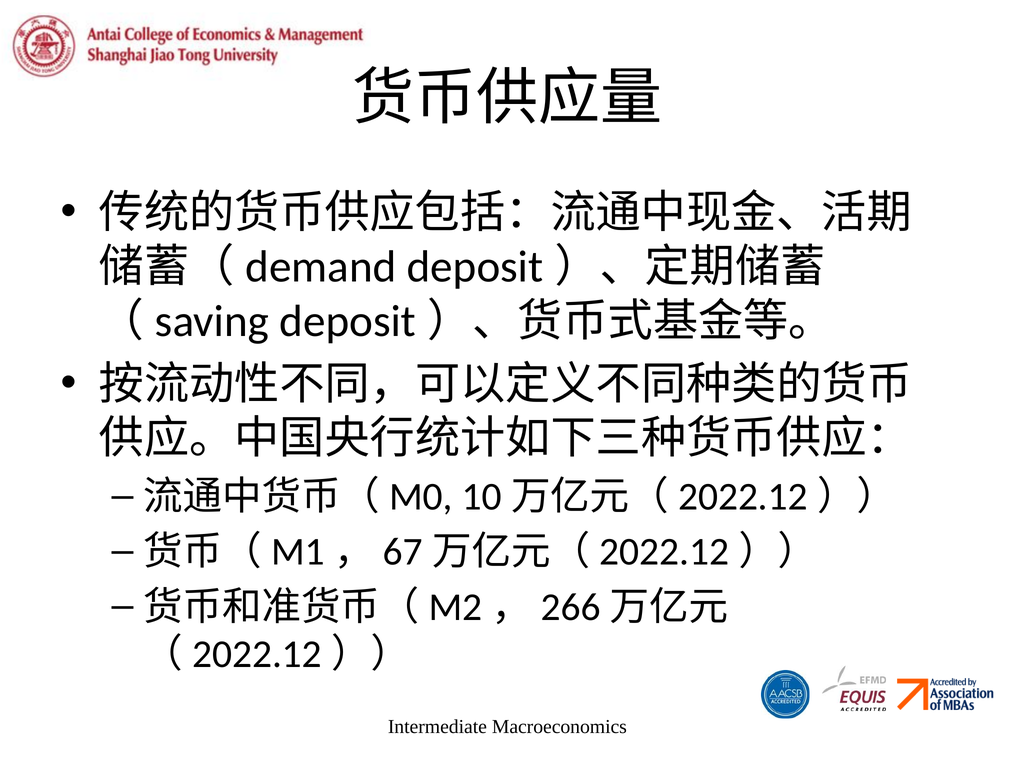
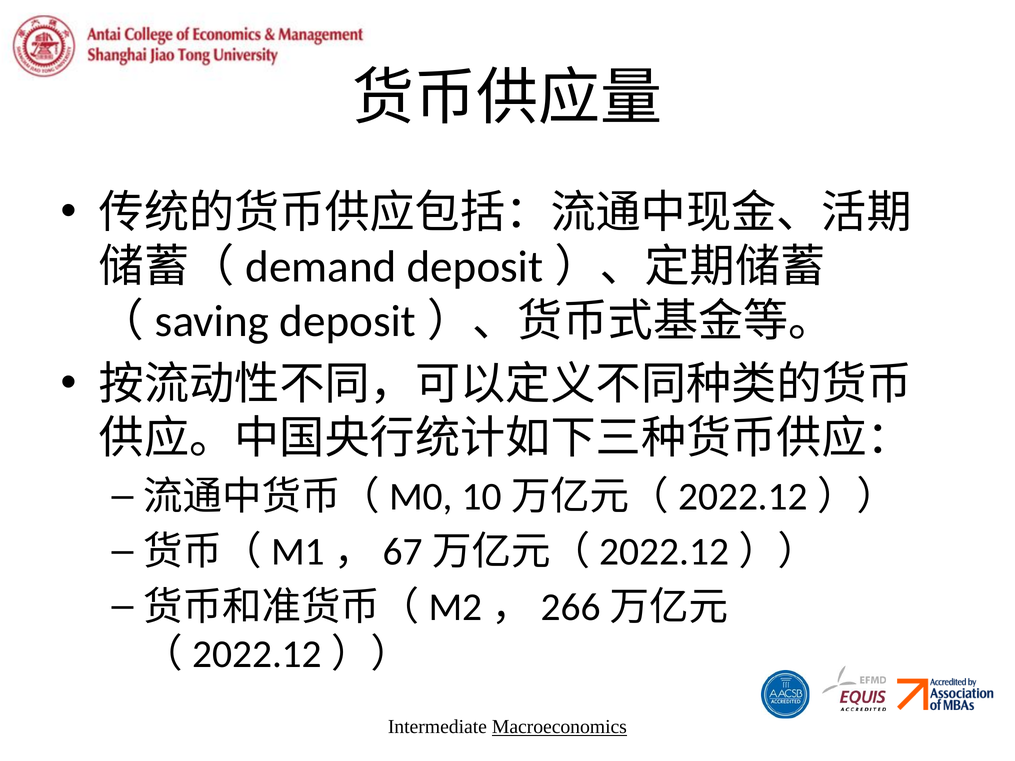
Macroeconomics underline: none -> present (559, 727)
